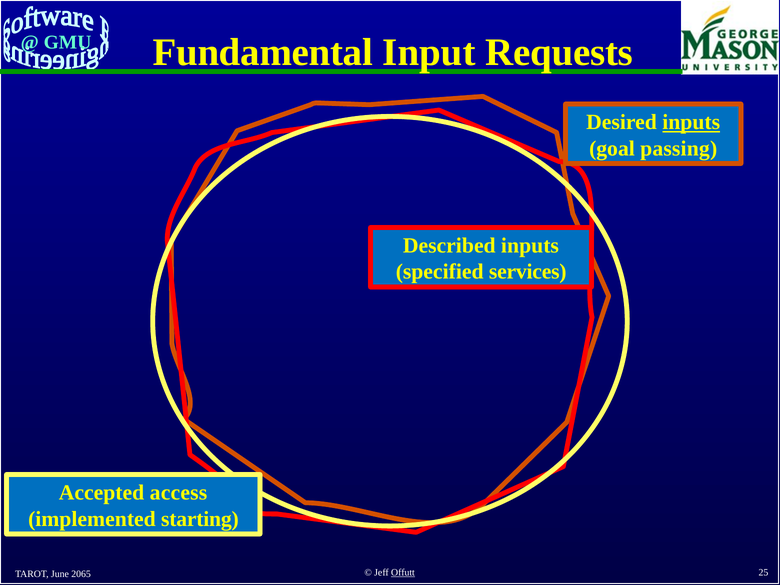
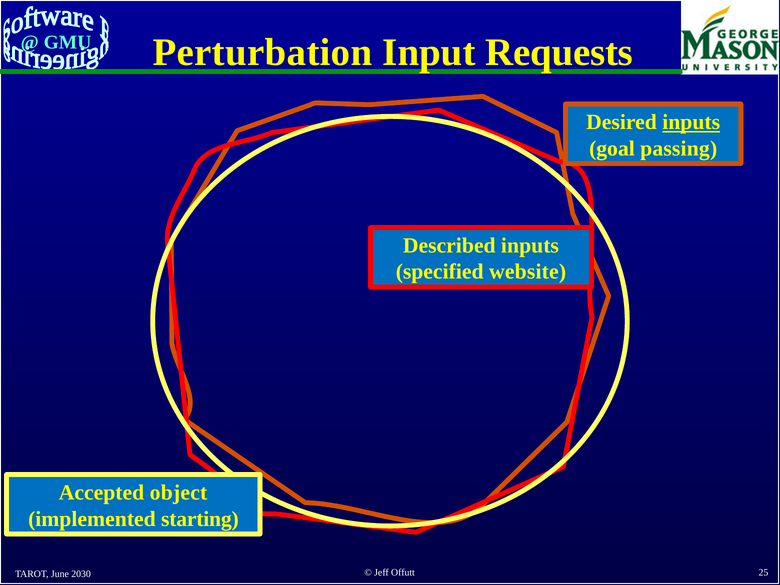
Fundamental: Fundamental -> Perturbation (263, 52)
services: services -> website (528, 272)
access: access -> object (179, 493)
2065: 2065 -> 2030 (81, 574)
Offutt underline: present -> none (403, 573)
